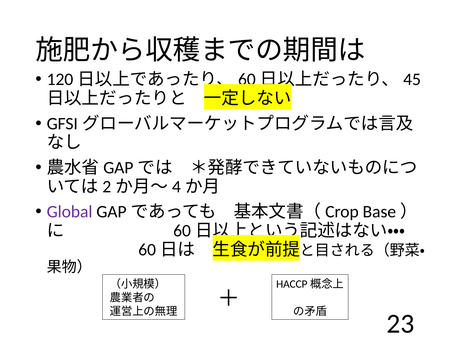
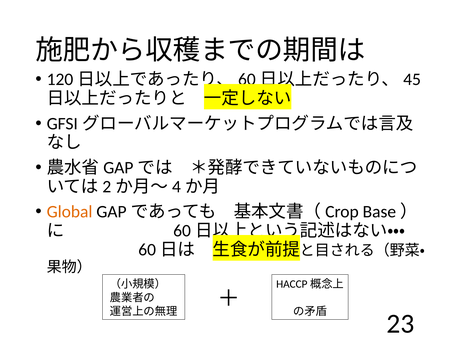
Global colour: purple -> orange (70, 212)
